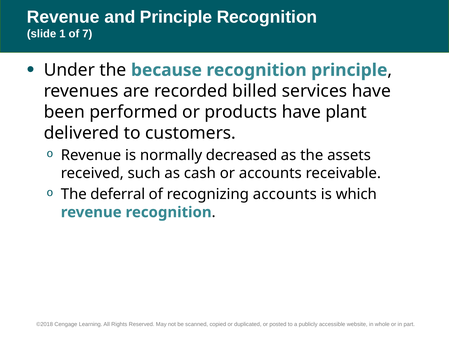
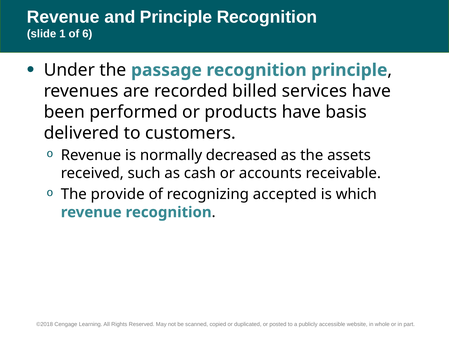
7: 7 -> 6 (87, 34)
because: because -> passage (166, 70)
plant: plant -> basis (346, 112)
deferral: deferral -> provide (118, 194)
recognizing accounts: accounts -> accepted (285, 194)
